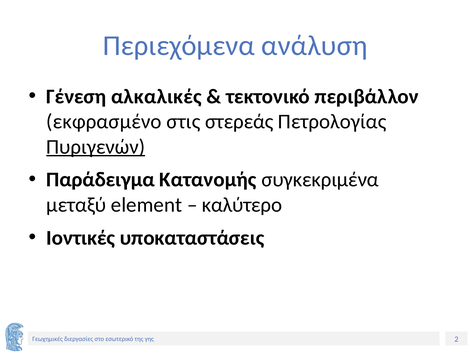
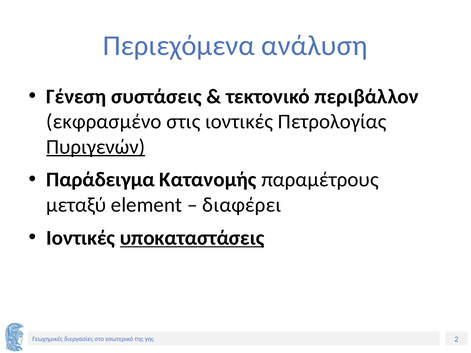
αλκαλικές: αλκαλικές -> συστάσεις (156, 97)
στις στερεάς: στερεάς -> ιοντικές (239, 122)
συγκεκριμένα: συγκεκριμένα -> παραμέτρους (320, 180)
καλύτερο: καλύτερο -> διαφέρει (242, 205)
υποκαταστάσεις underline: none -> present (192, 238)
